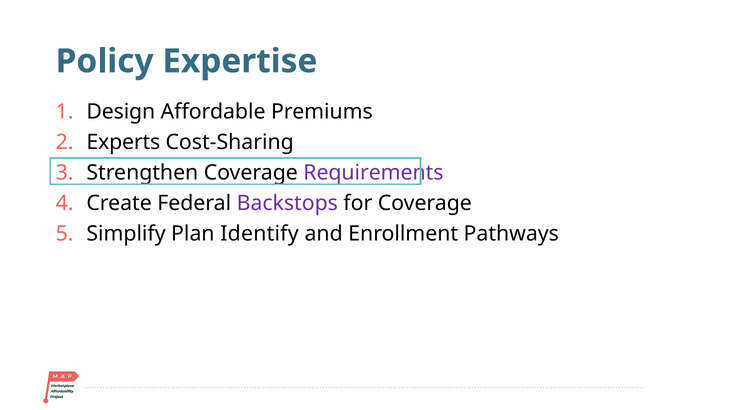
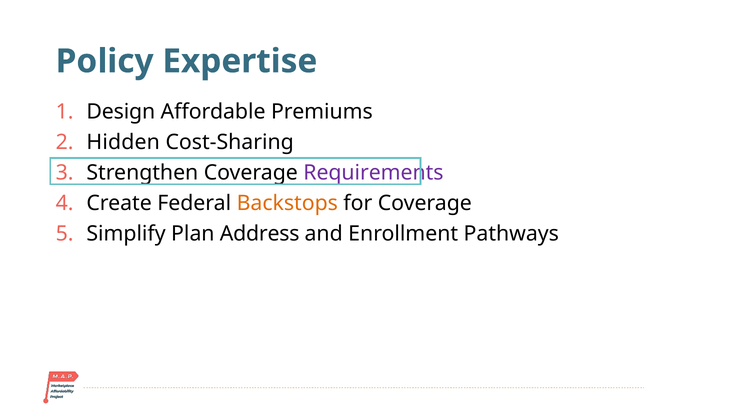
Experts: Experts -> Hidden (123, 142)
Backstops colour: purple -> orange (287, 203)
Identify: Identify -> Address (260, 234)
